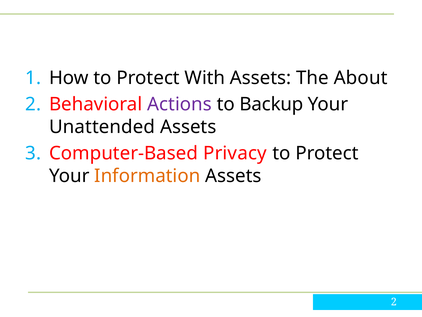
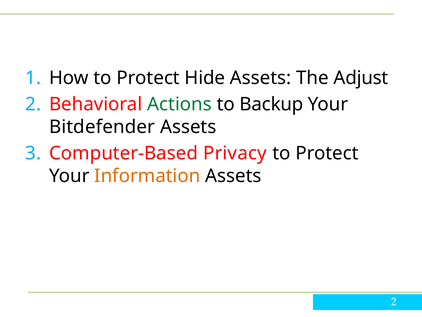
With: With -> Hide (205, 78)
About: About -> Adjust (361, 78)
Actions colour: purple -> green (180, 104)
Unattended: Unattended -> Bitdefender (102, 127)
